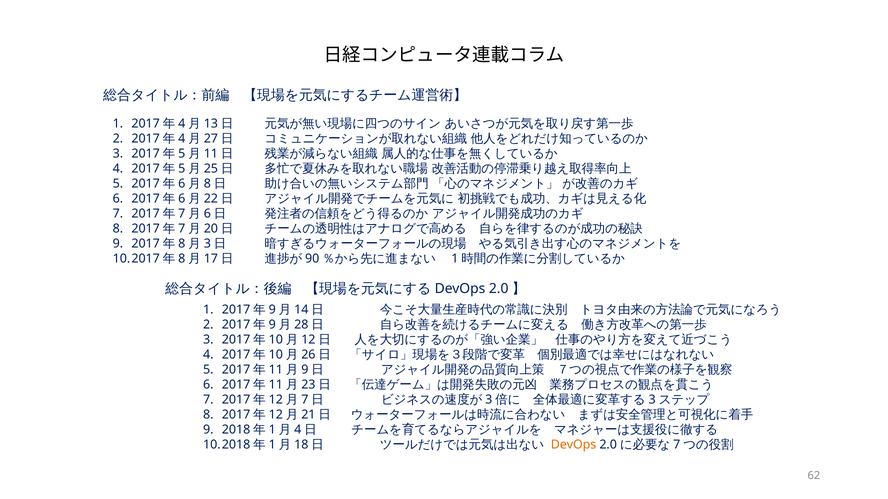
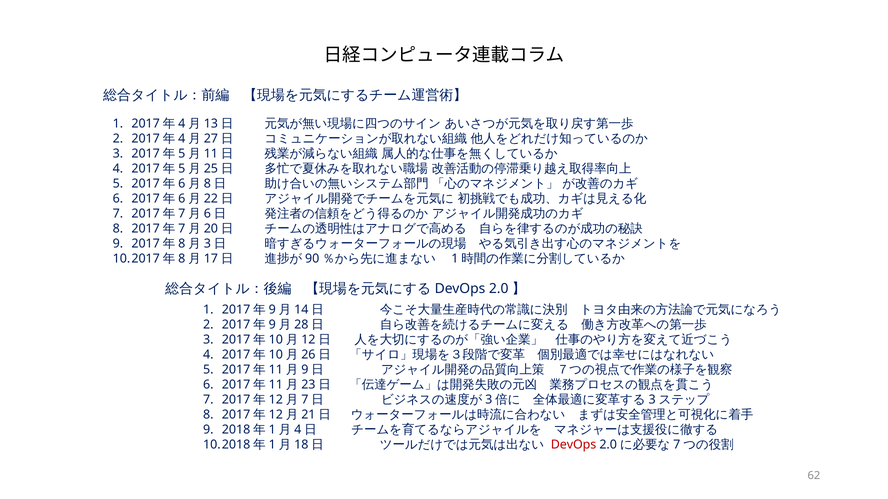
DevOps colour: orange -> red (574, 445)
